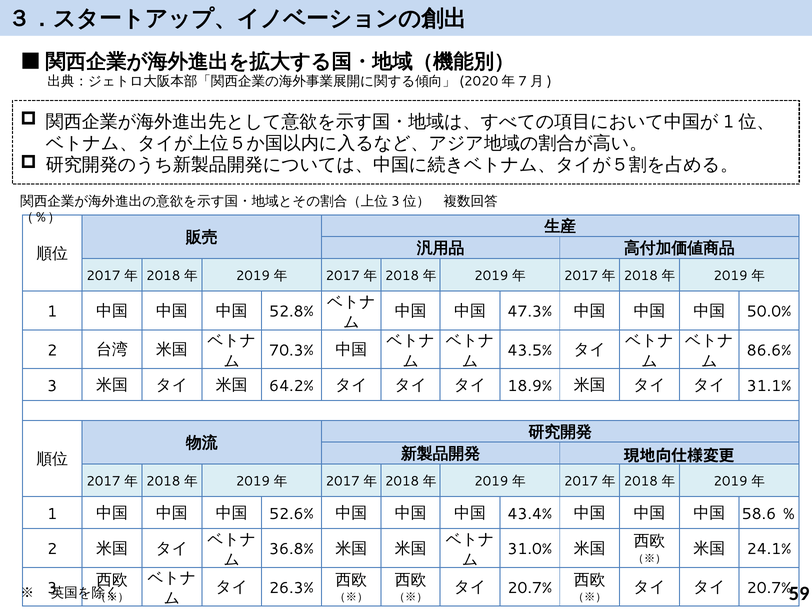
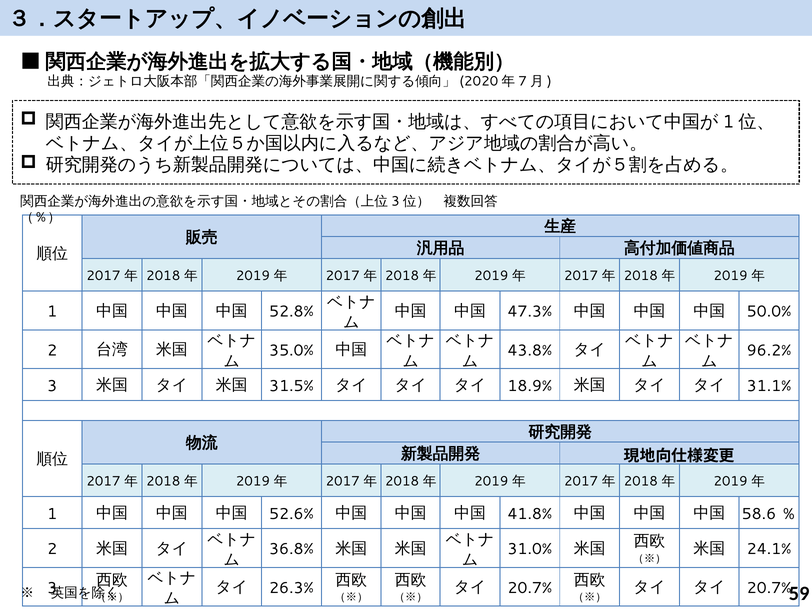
70.3%: 70.3% -> 35.0% (291, 351)
43.5%: 43.5% -> 43.8% (530, 351)
86.6%: 86.6% -> 96.2% (769, 351)
64.2%: 64.2% -> 31.5% (291, 386)
43.4%: 43.4% -> 41.8% (530, 514)
